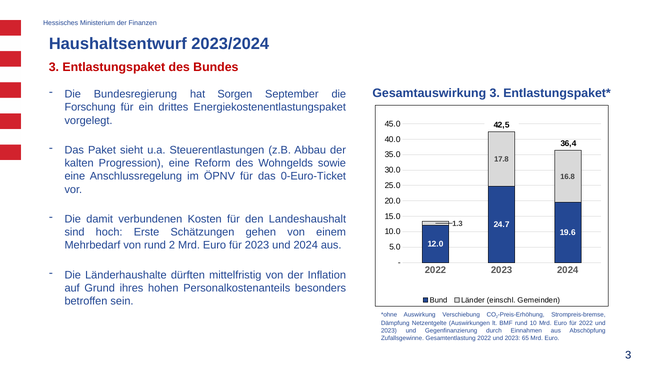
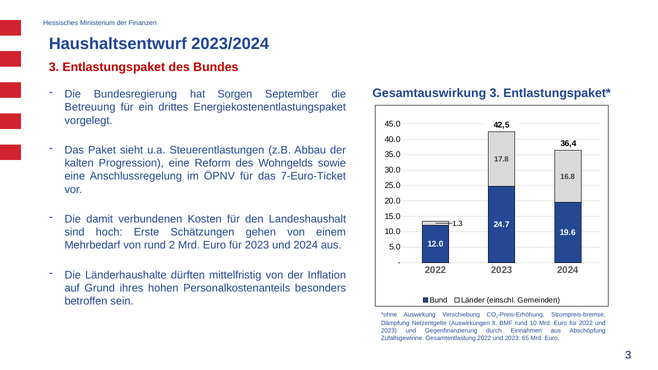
Forschung: Forschung -> Betreuung (90, 107)
0-Euro-Ticket: 0-Euro-Ticket -> 7-Euro-Ticket (313, 176)
